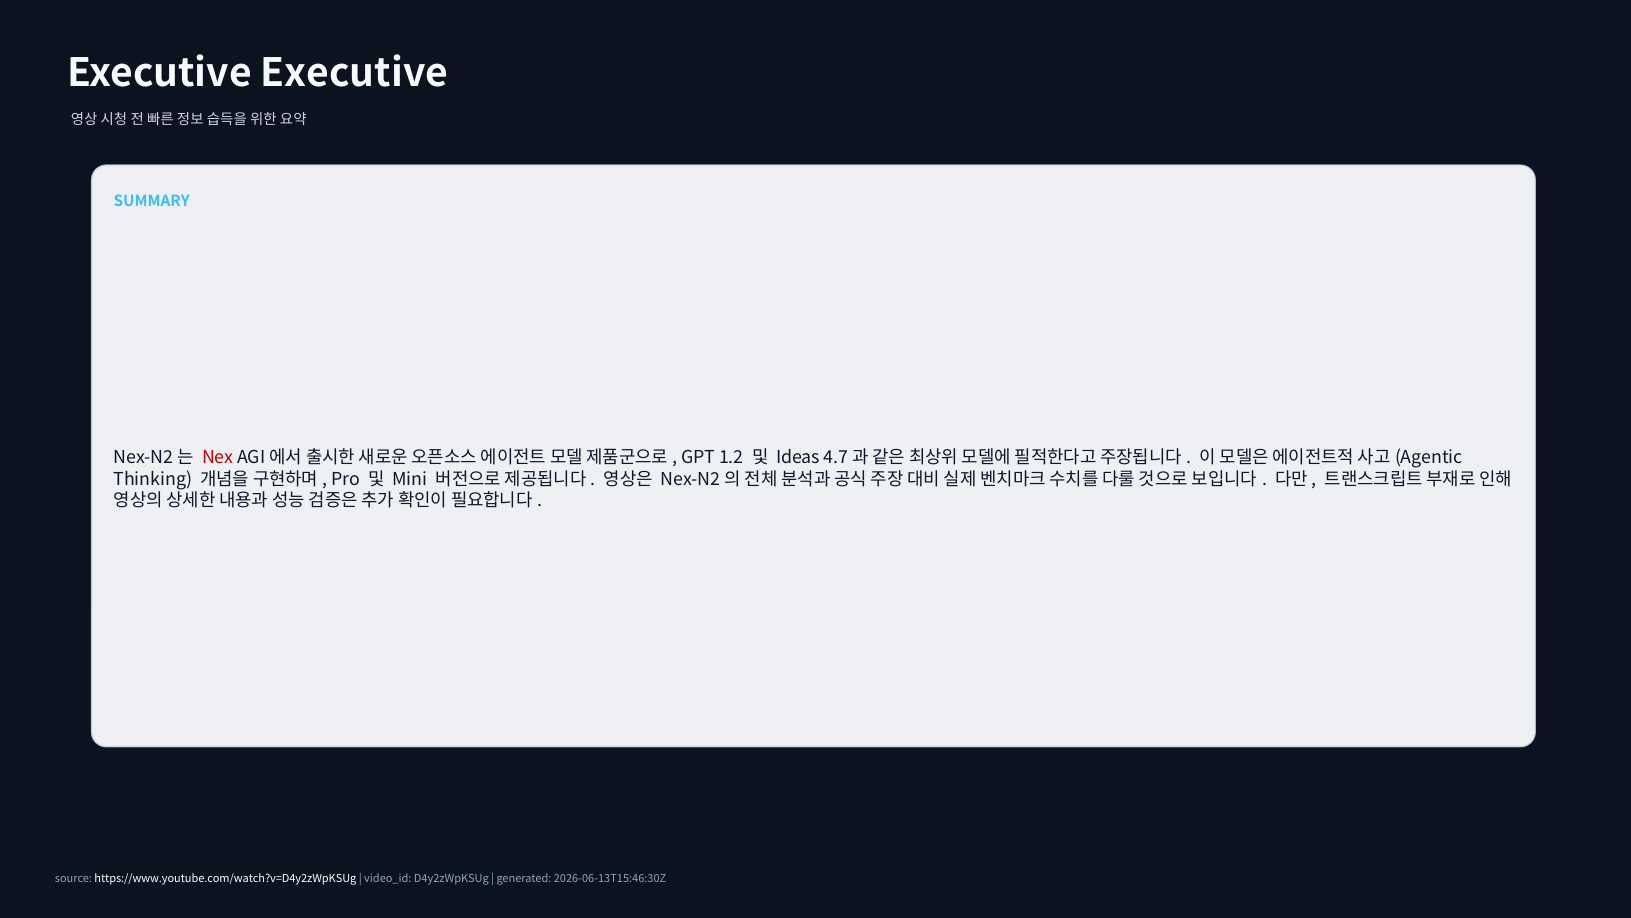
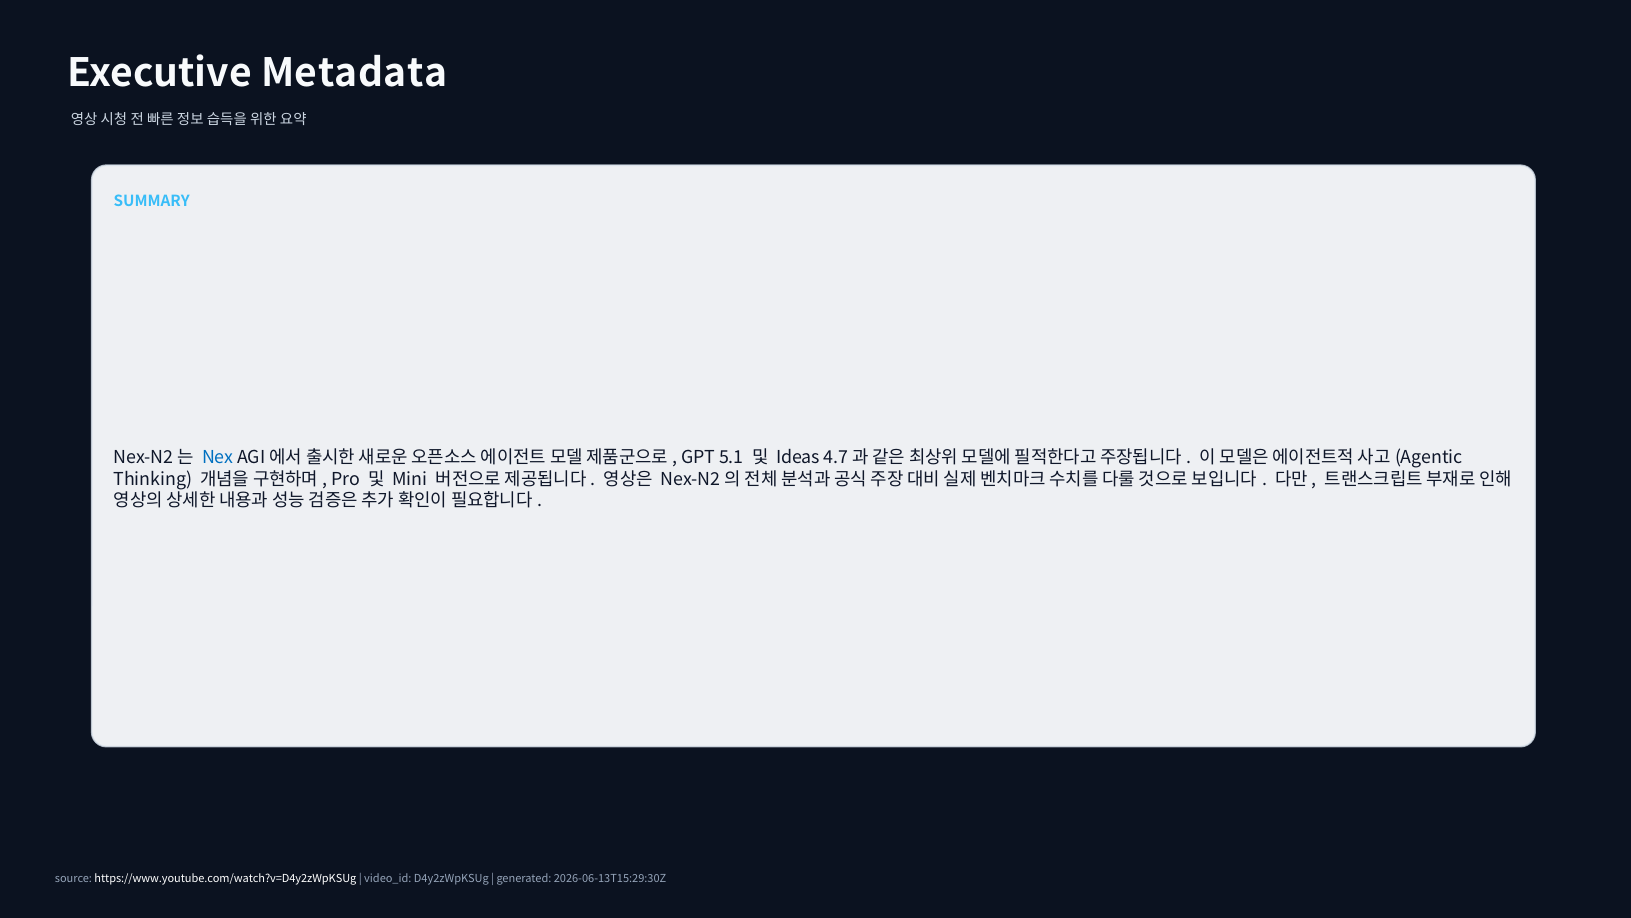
Executive Executive: Executive -> Metadata (354, 73)
Nex colour: red -> blue (218, 458)
1.2: 1.2 -> 5.1 (731, 458)
2026-06-13T15:46:30Z: 2026-06-13T15:46:30Z -> 2026-06-13T15:29:30Z (610, 878)
